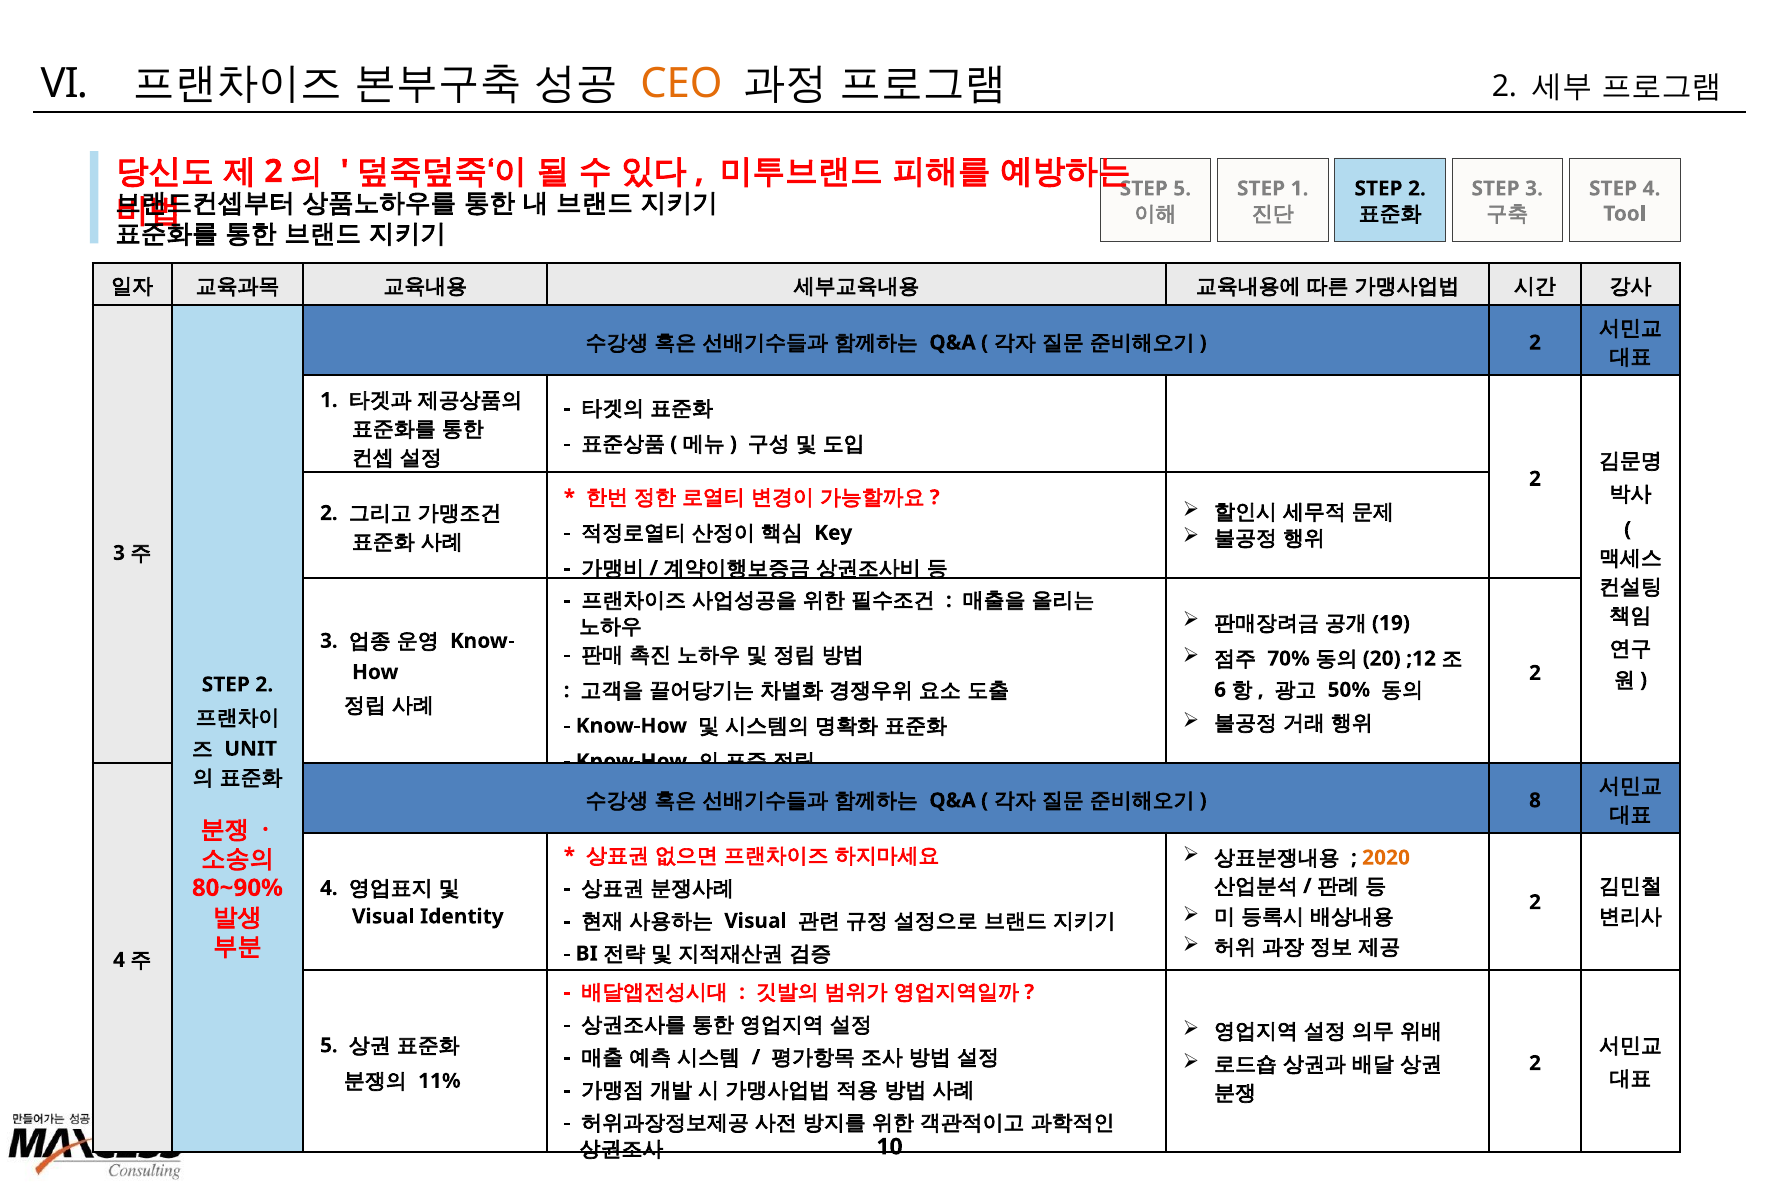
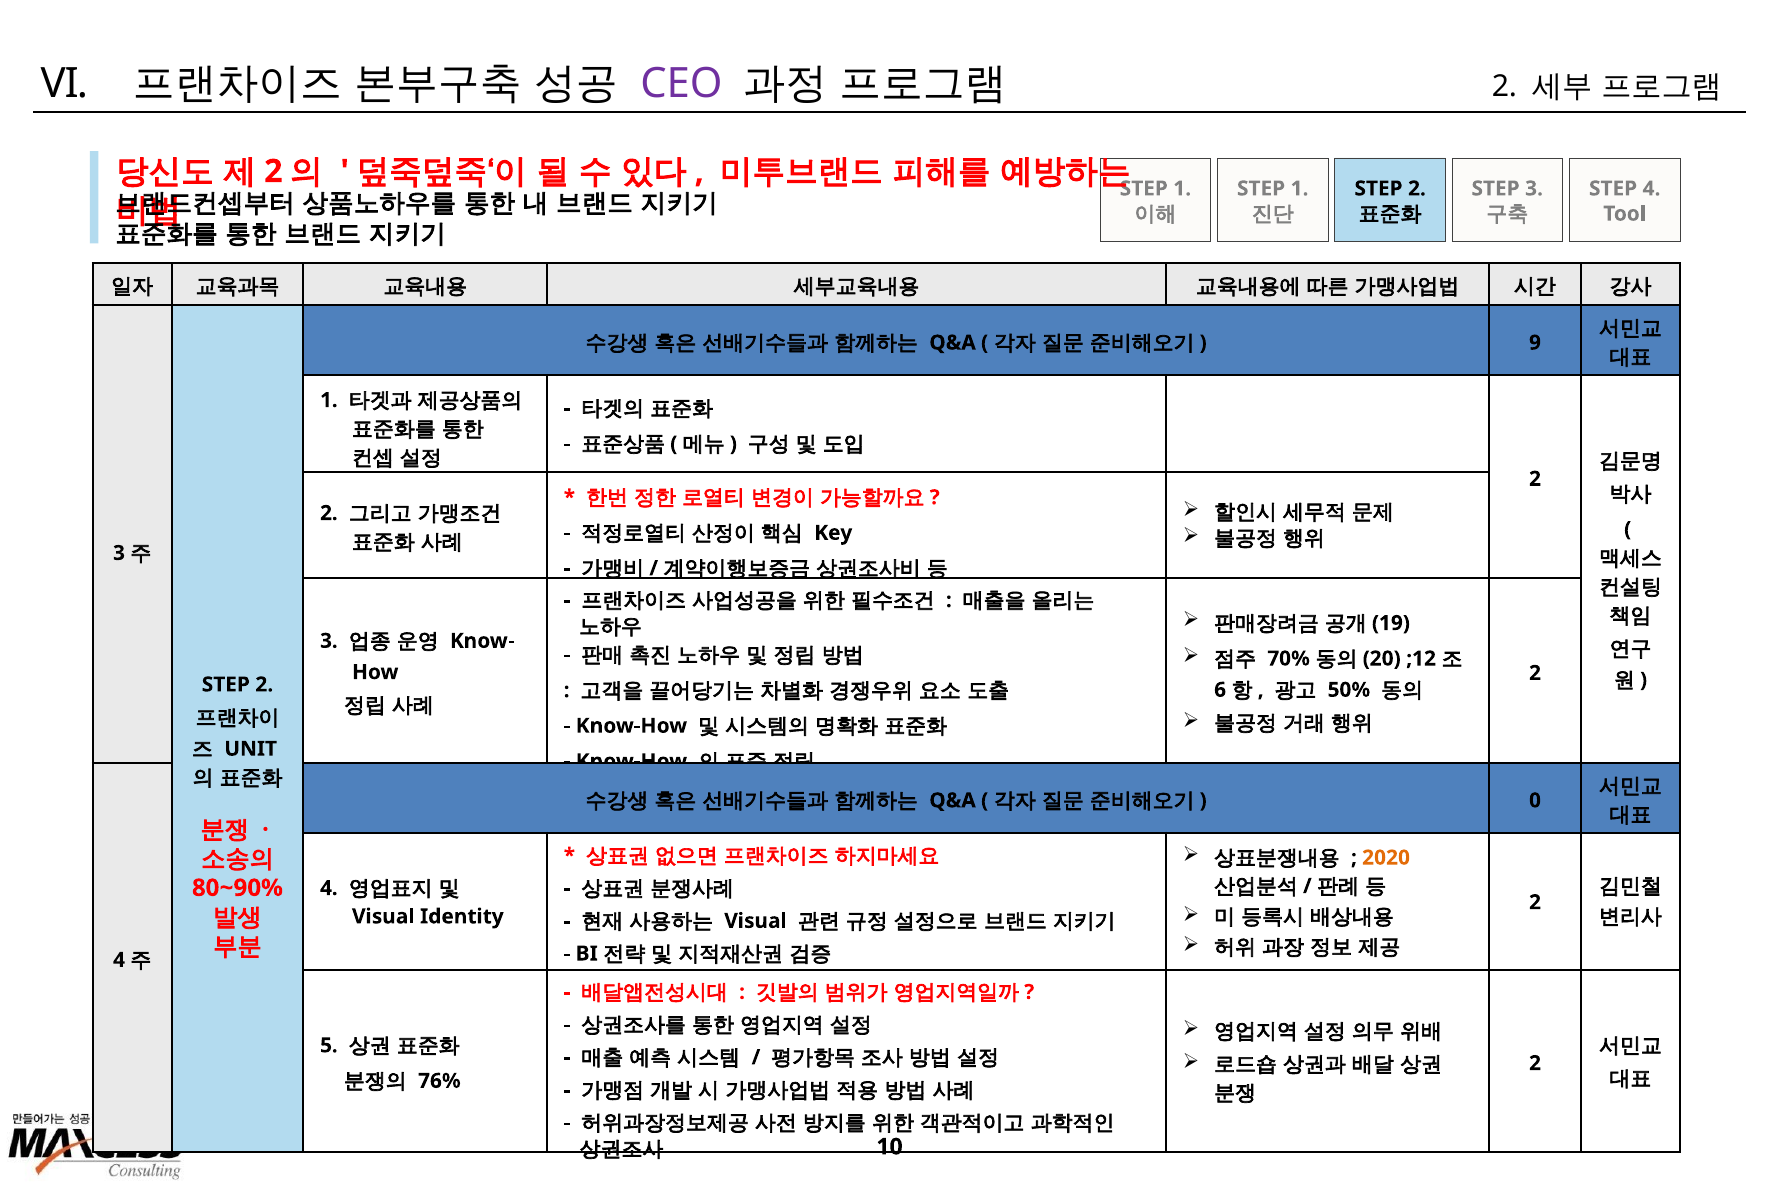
CEO colour: orange -> purple (681, 83)
5: 5 -> 1 (1182, 189)
2: 2 -> 9 (1535, 343)
8: 8 -> 0 (1535, 801)
11%: 11% -> 76% (439, 1081)
